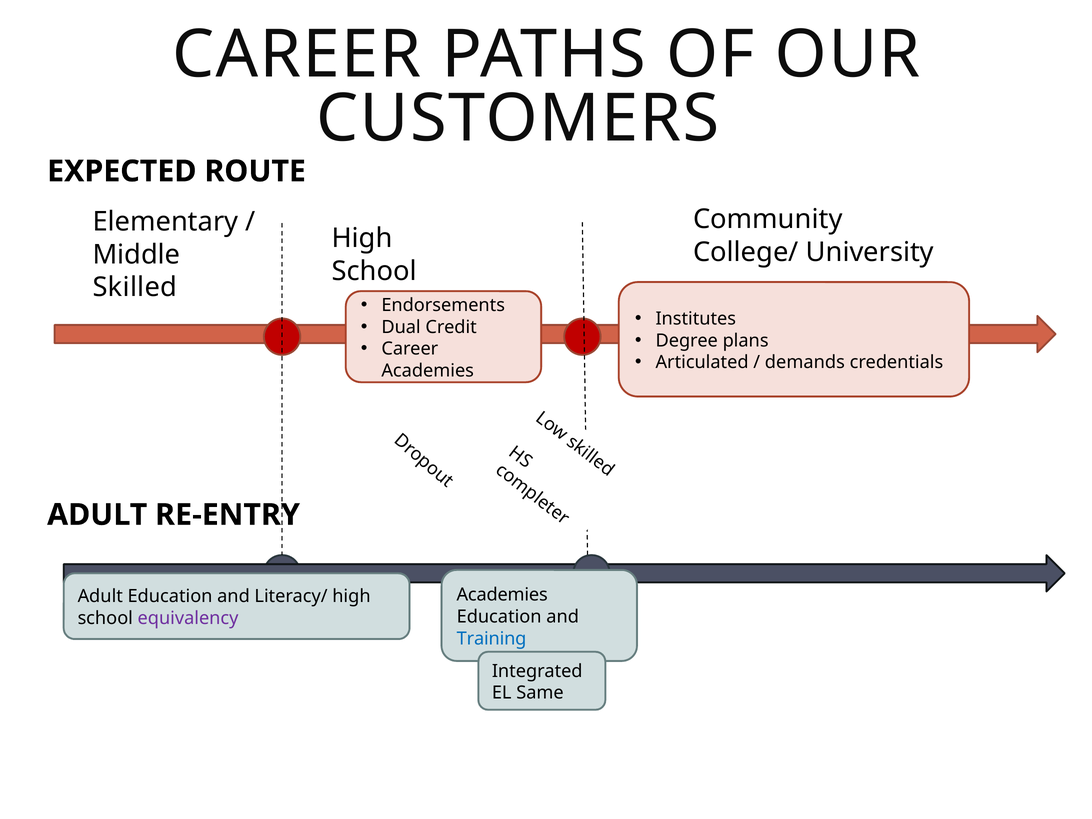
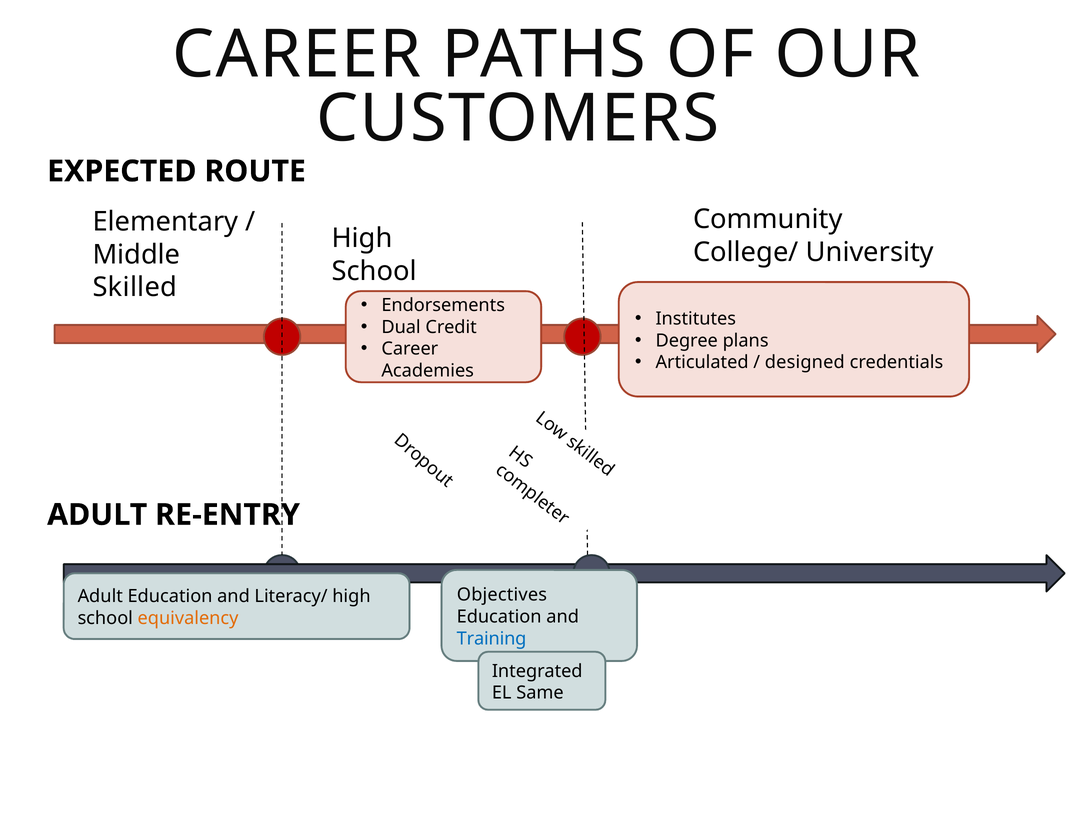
demands: demands -> designed (805, 362)
Academies: Academies -> Objectives (502, 595)
equivalency colour: purple -> orange (188, 618)
